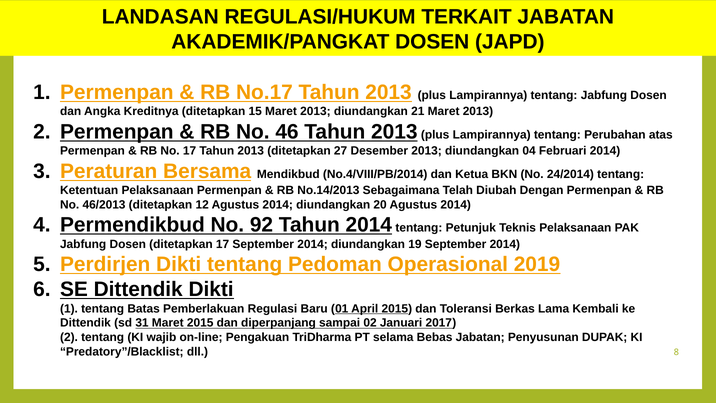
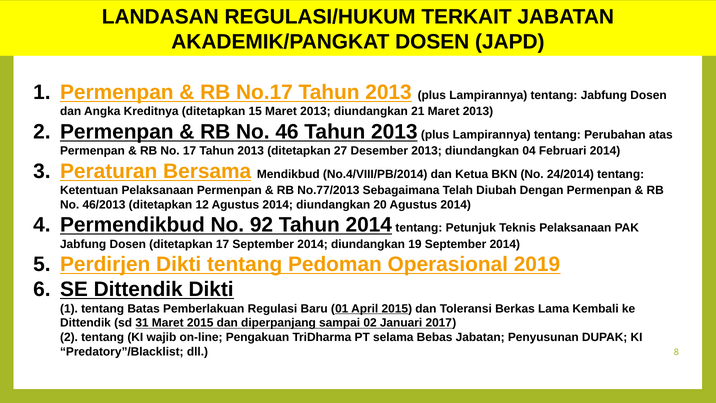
No.14/2013: No.14/2013 -> No.77/2013 (328, 190)
